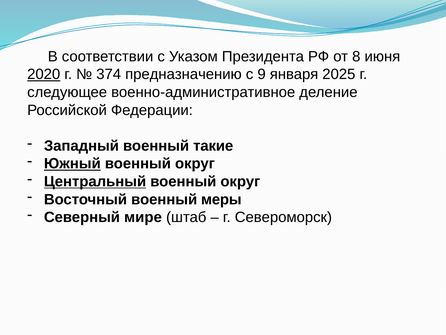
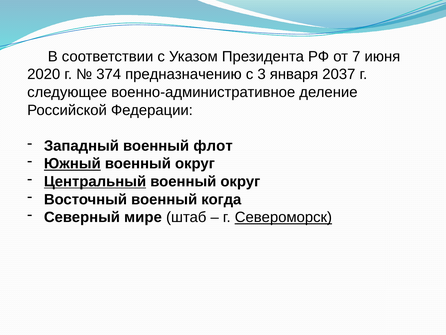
8: 8 -> 7 (356, 56)
2020 underline: present -> none (44, 74)
9: 9 -> 3 (262, 74)
2025: 2025 -> 2037 (339, 74)
такие: такие -> флот (213, 146)
меры: меры -> когда (221, 199)
Североморск underline: none -> present (283, 217)
